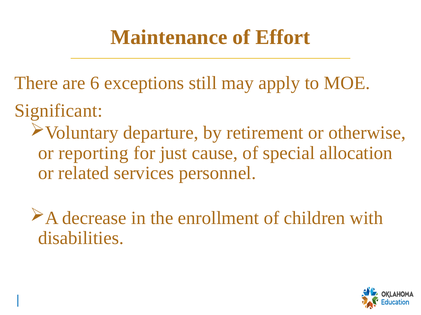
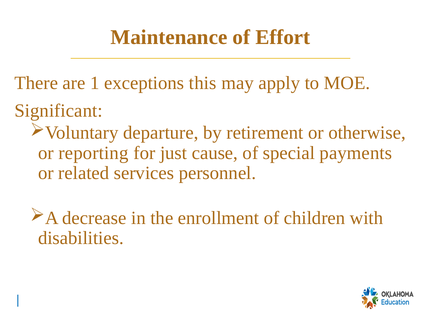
6: 6 -> 1 (95, 83)
still: still -> this (203, 83)
allocation: allocation -> payments (356, 153)
